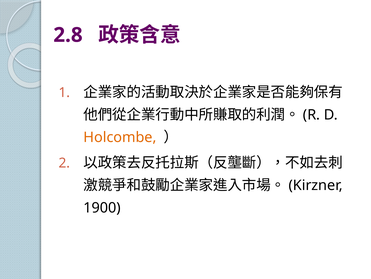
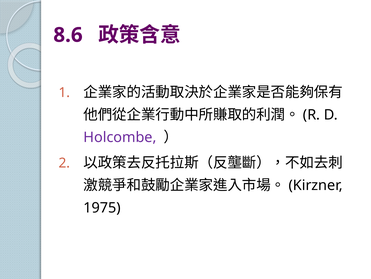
2.8: 2.8 -> 8.6 (68, 35)
Holcombe colour: orange -> purple (120, 137)
1900: 1900 -> 1975 (102, 207)
